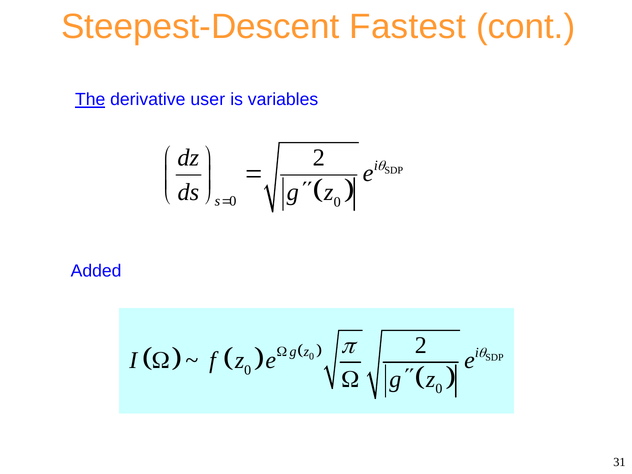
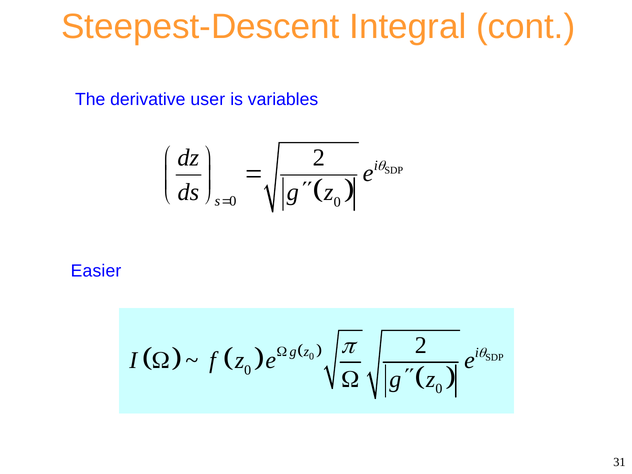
Fastest: Fastest -> Integral (408, 27)
The underline: present -> none (90, 100)
Added: Added -> Easier (96, 271)
